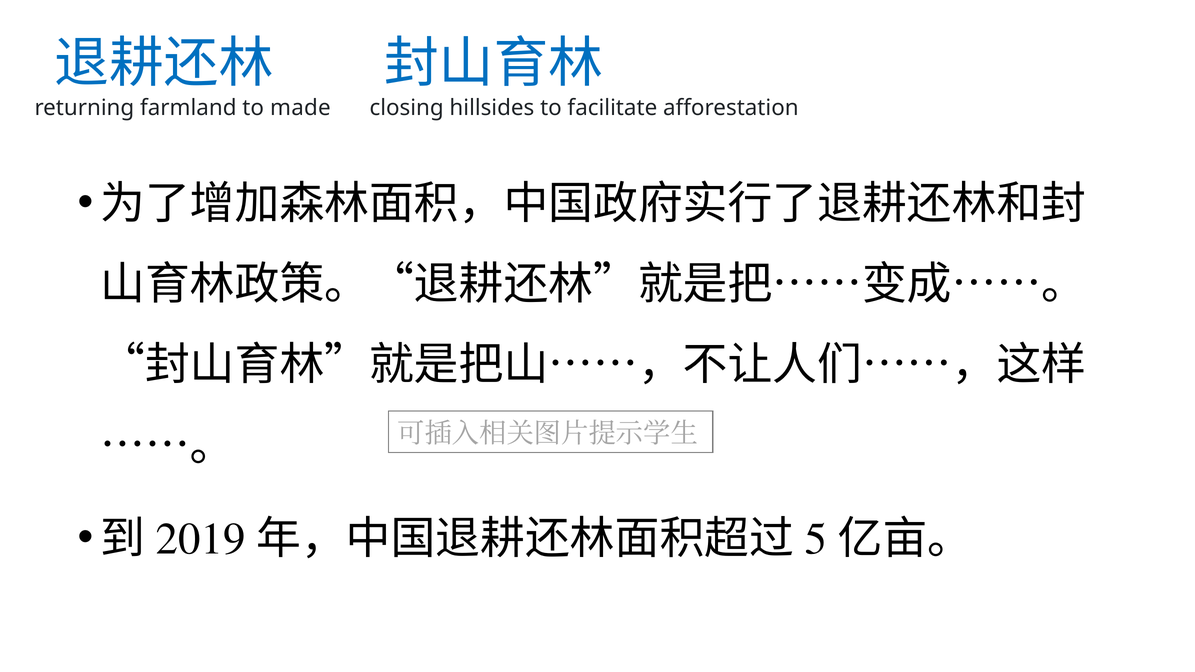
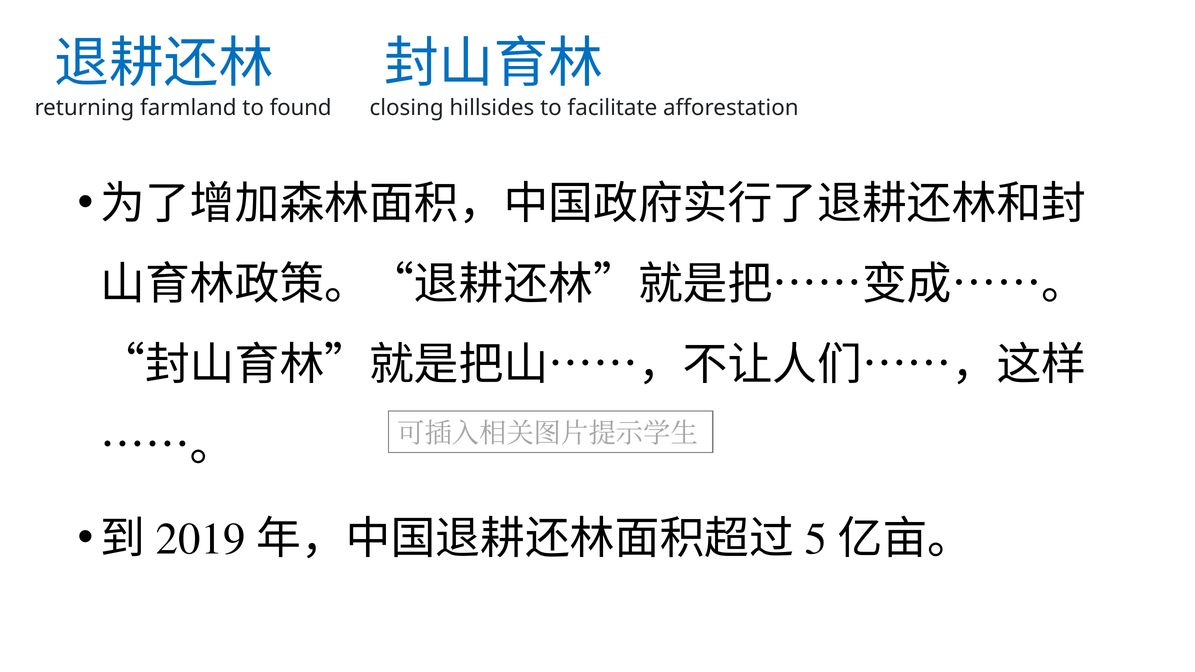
made: made -> found (301, 108)
